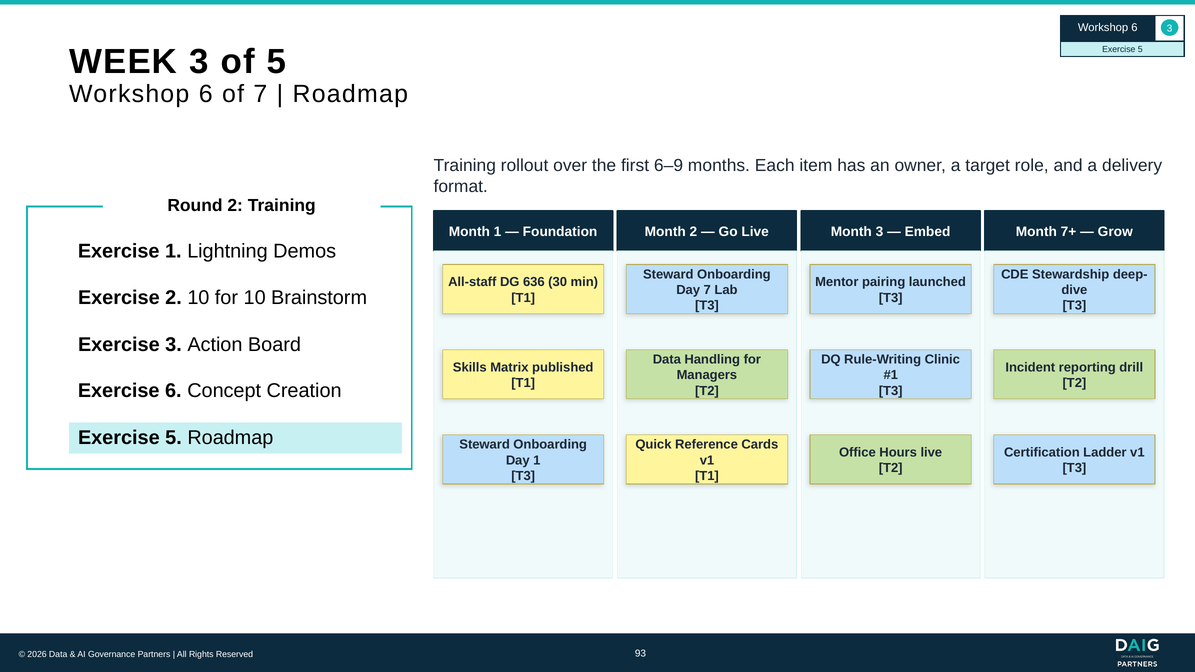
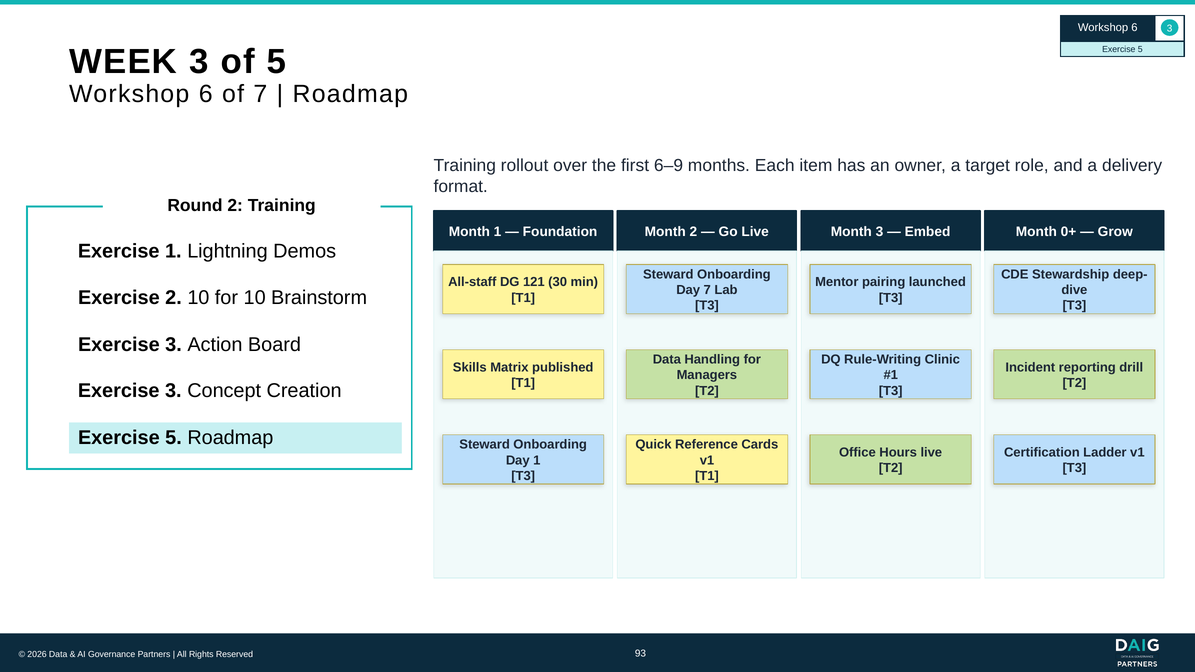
7+: 7+ -> 0+ (1069, 232)
636: 636 -> 121 (534, 282)
6: 6 -> 3 (173, 391)
